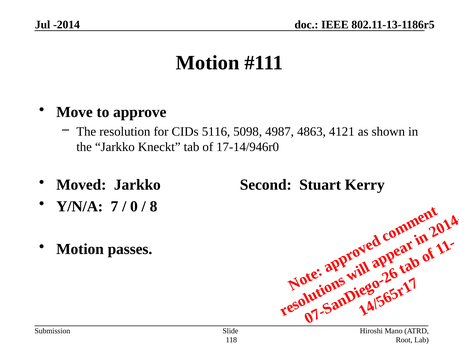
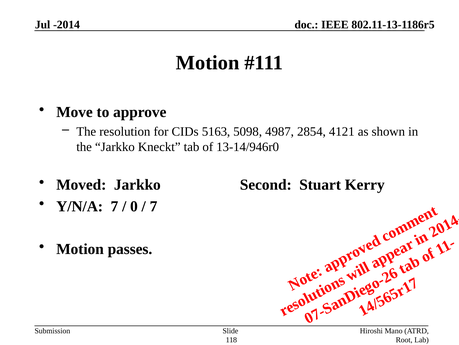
5116: 5116 -> 5163 (216, 131)
4863: 4863 -> 2854 (311, 131)
17-14/946r0: 17-14/946r0 -> 13-14/946r0 (248, 147)
8: 8 -> 7 (153, 206)
